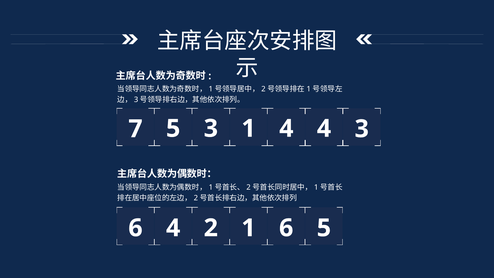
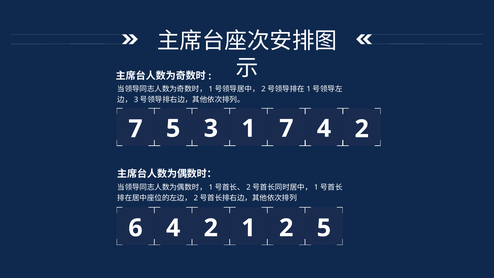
7 4: 4 -> 7 (286, 128)
4 3: 3 -> 2 (362, 129)
6 6: 6 -> 2 (286, 228)
